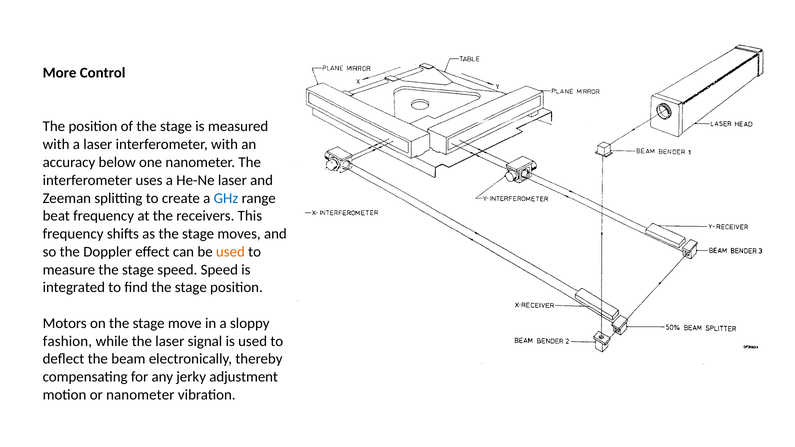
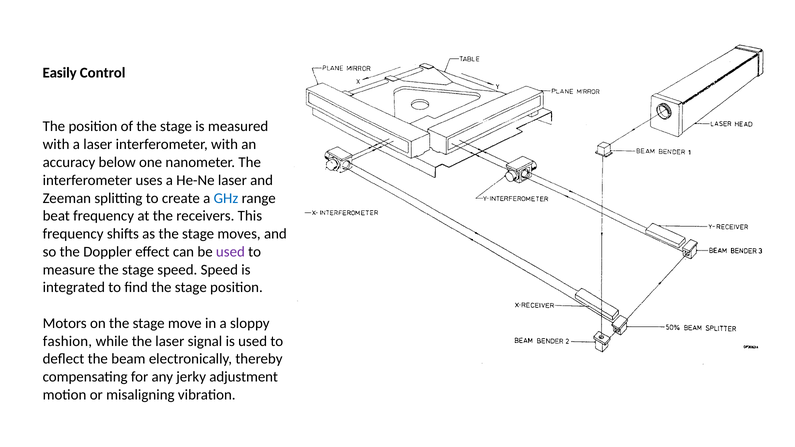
More: More -> Easily (60, 73)
used colour: orange -> purple (230, 252)
or nanometer: nanometer -> misaligning (140, 395)
